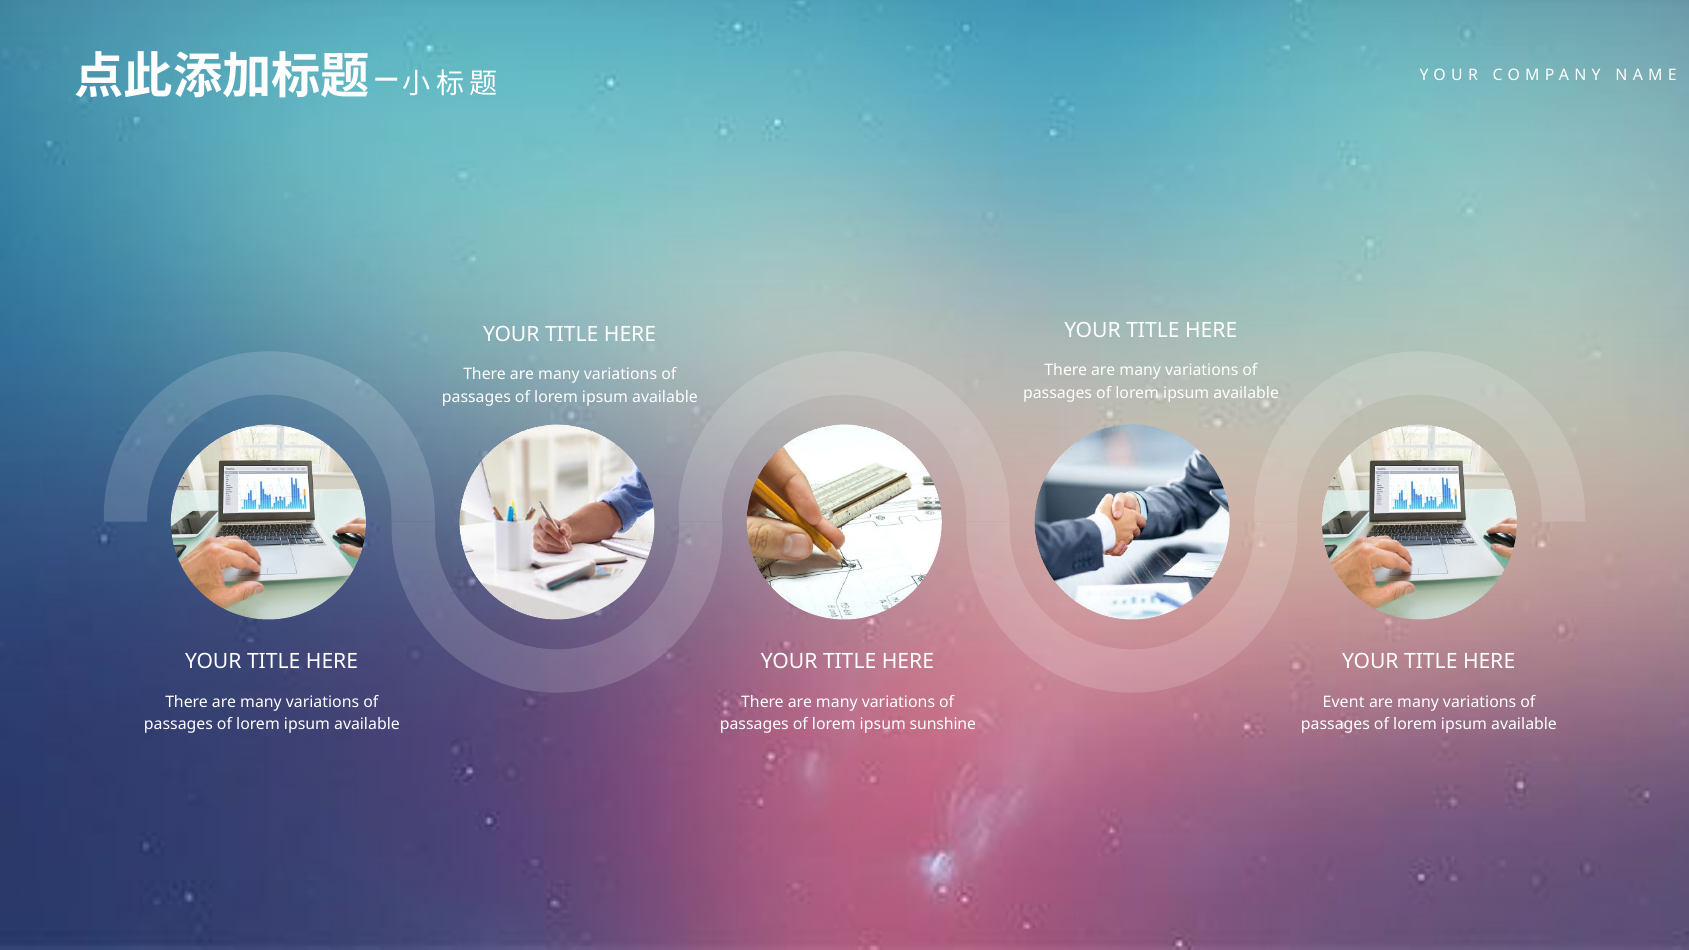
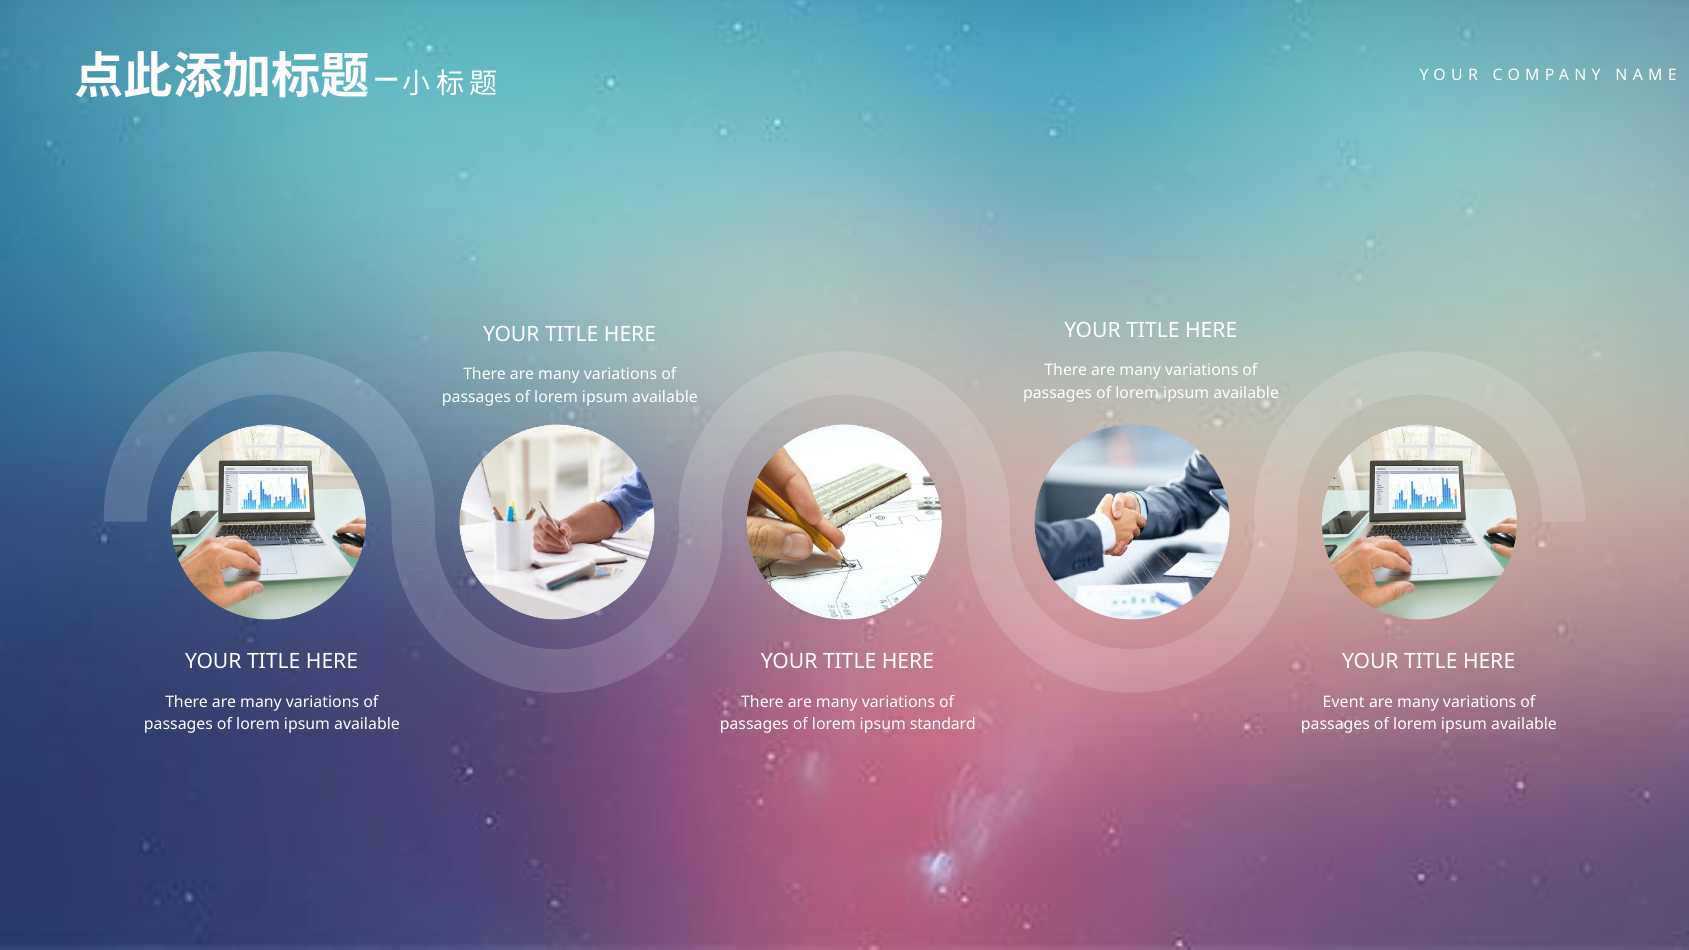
sunshine: sunshine -> standard (943, 725)
